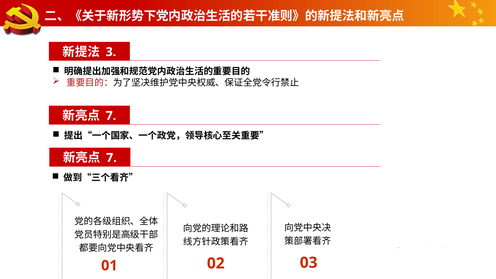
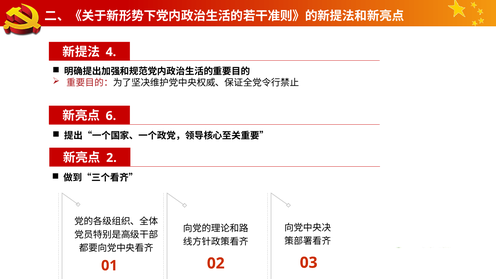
3: 3 -> 4 (111, 52)
7: 7 -> 6 (111, 116)
7: 7 -> 2 (111, 158)
